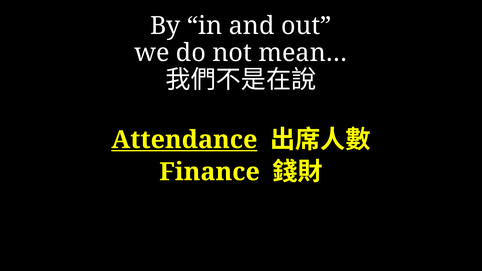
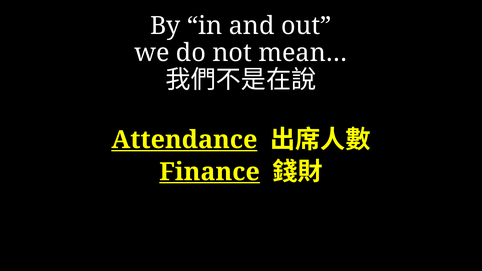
Finance underline: none -> present (210, 172)
